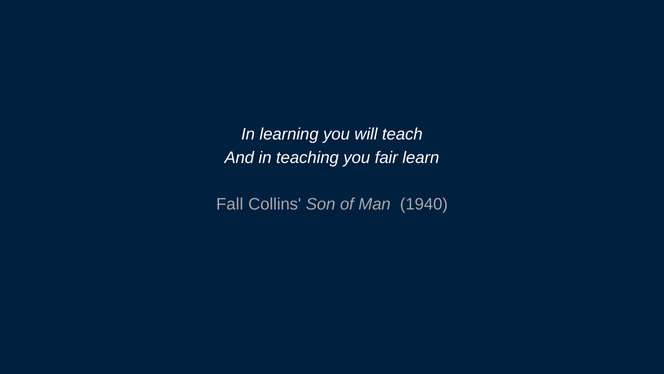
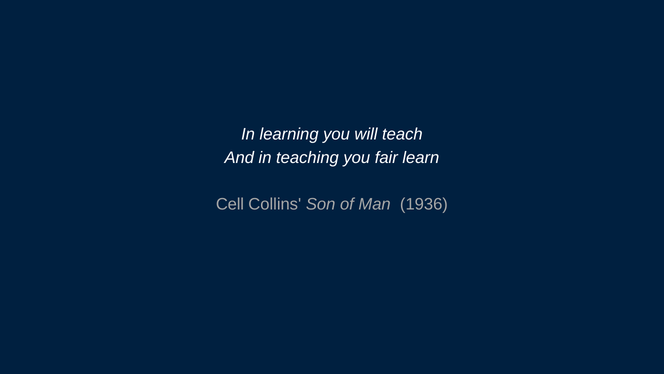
Fall: Fall -> Cell (230, 204)
1940: 1940 -> 1936 (424, 204)
